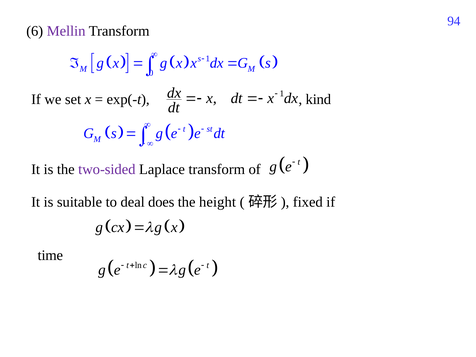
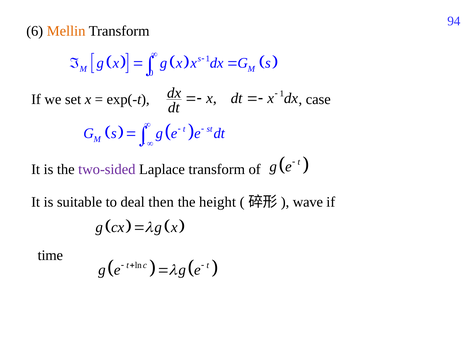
Mellin colour: purple -> orange (66, 31)
kind: kind -> case (318, 99)
does: does -> then (161, 202)
fixed: fixed -> wave (308, 202)
